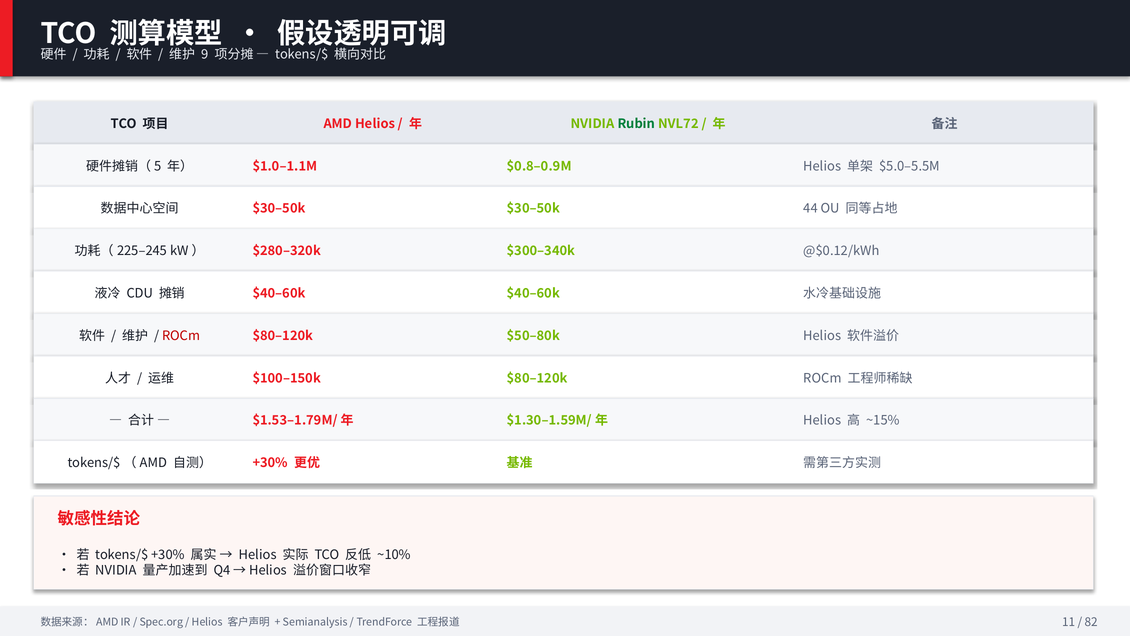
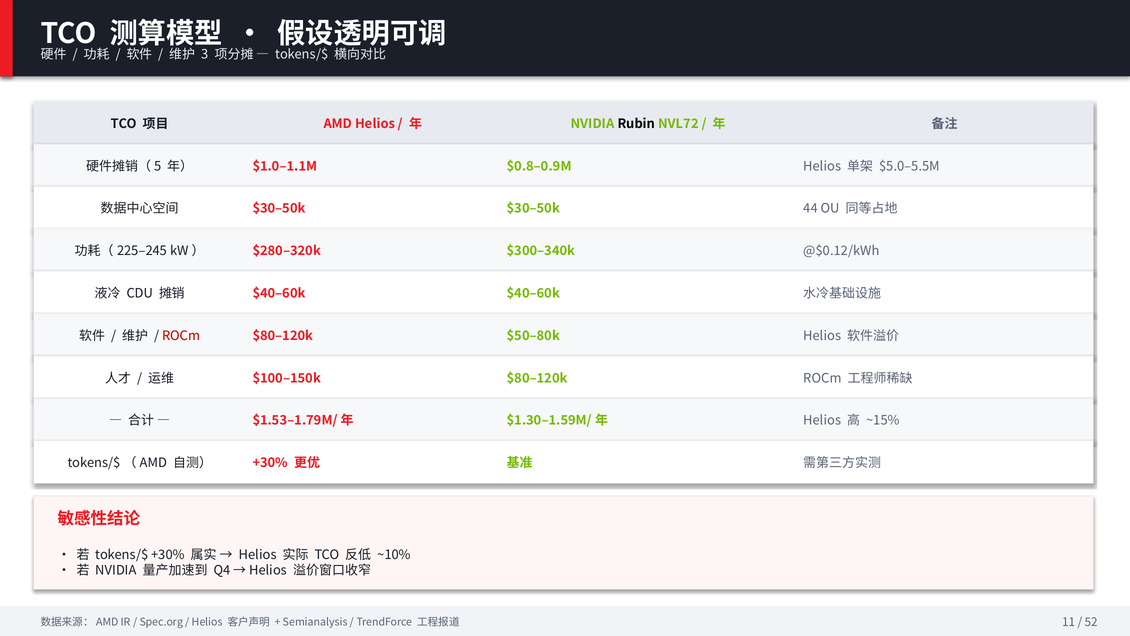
9: 9 -> 3 (205, 54)
Rubin colour: green -> black (636, 124)
82: 82 -> 52 (1091, 622)
